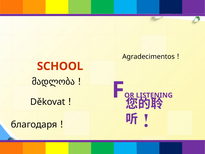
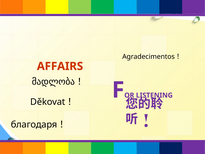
SCHOOL: SCHOOL -> AFFAIRS (60, 66)
